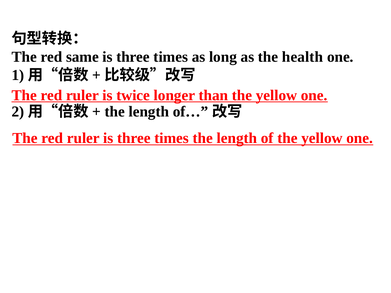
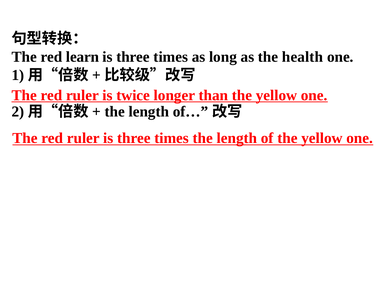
same: same -> learn (83, 57)
